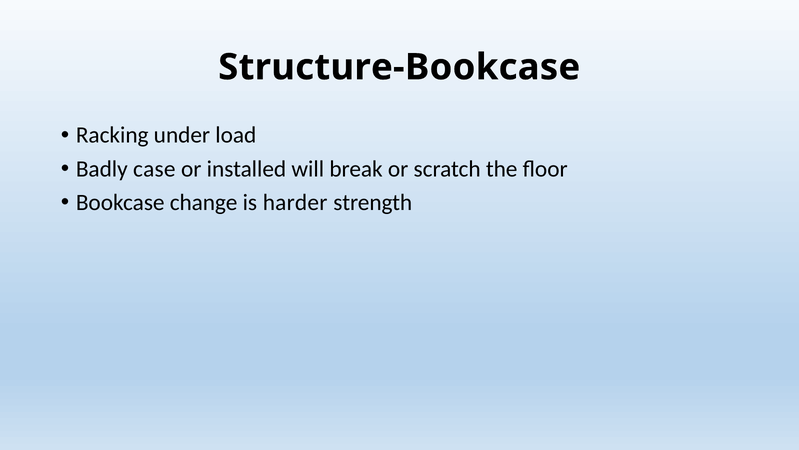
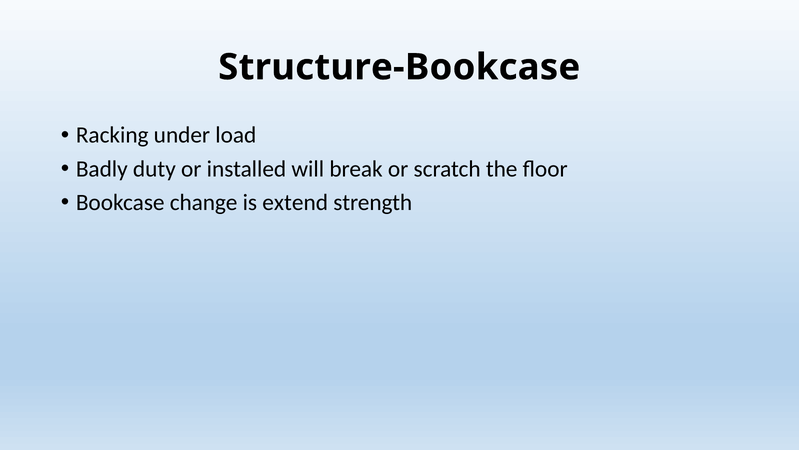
case: case -> duty (154, 169)
harder: harder -> extend (295, 202)
